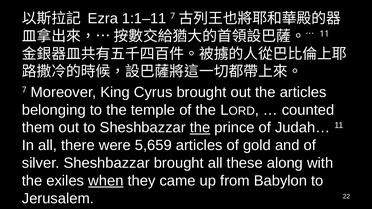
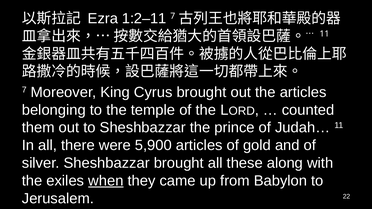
1:1–11: 1:1–11 -> 1:2–11 (144, 19)
the underline: present -> none (200, 128)
5,659: 5,659 -> 5,900 (153, 145)
